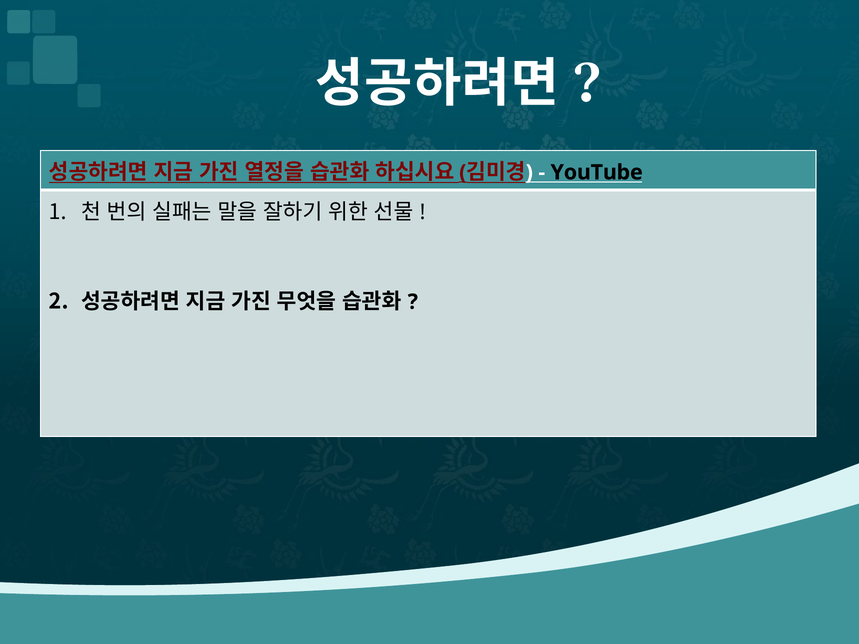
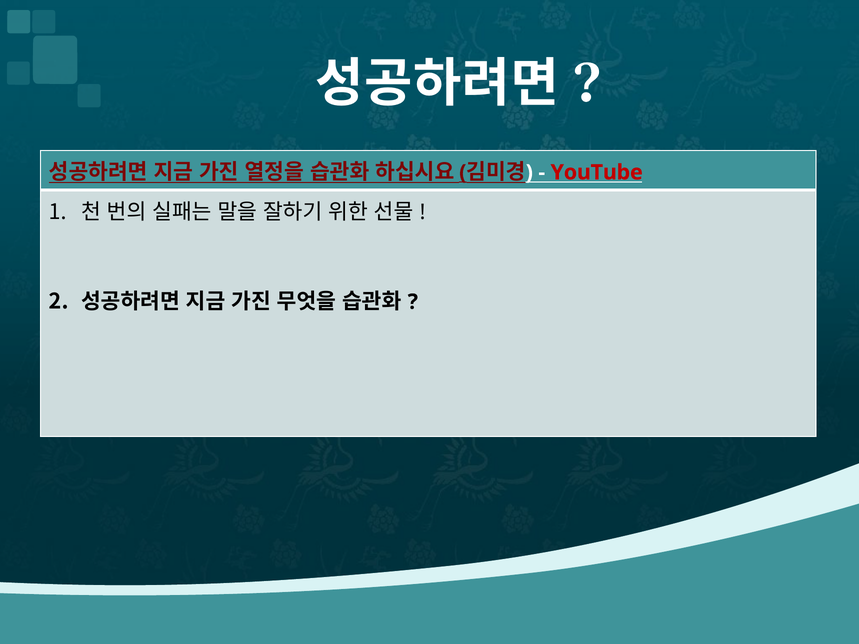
YouTube colour: black -> red (597, 172)
